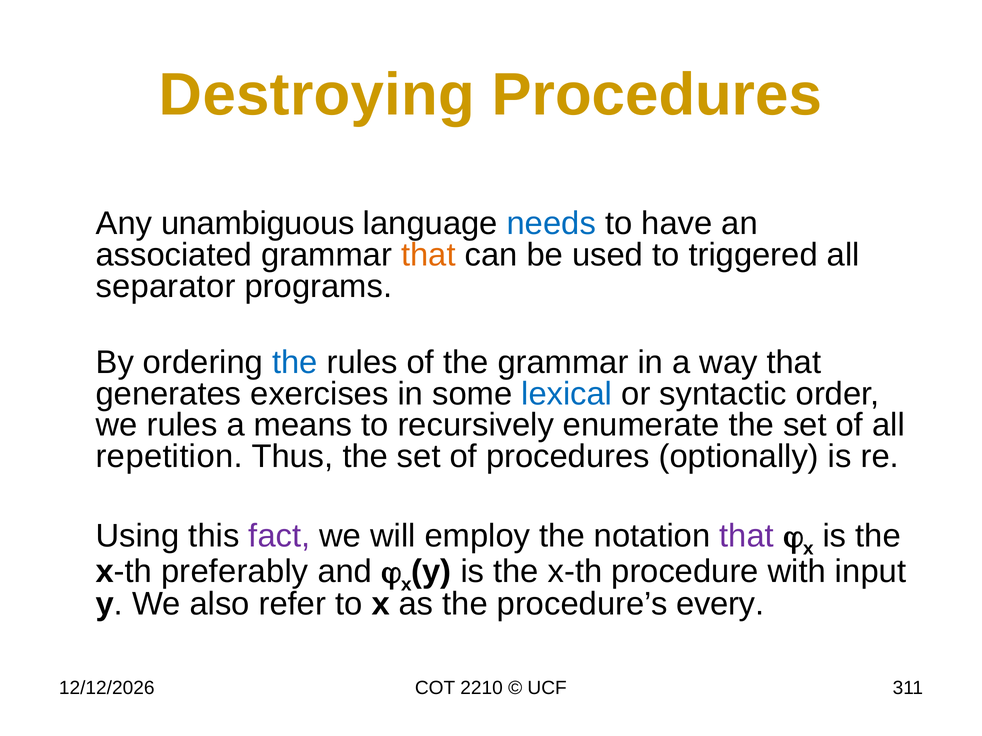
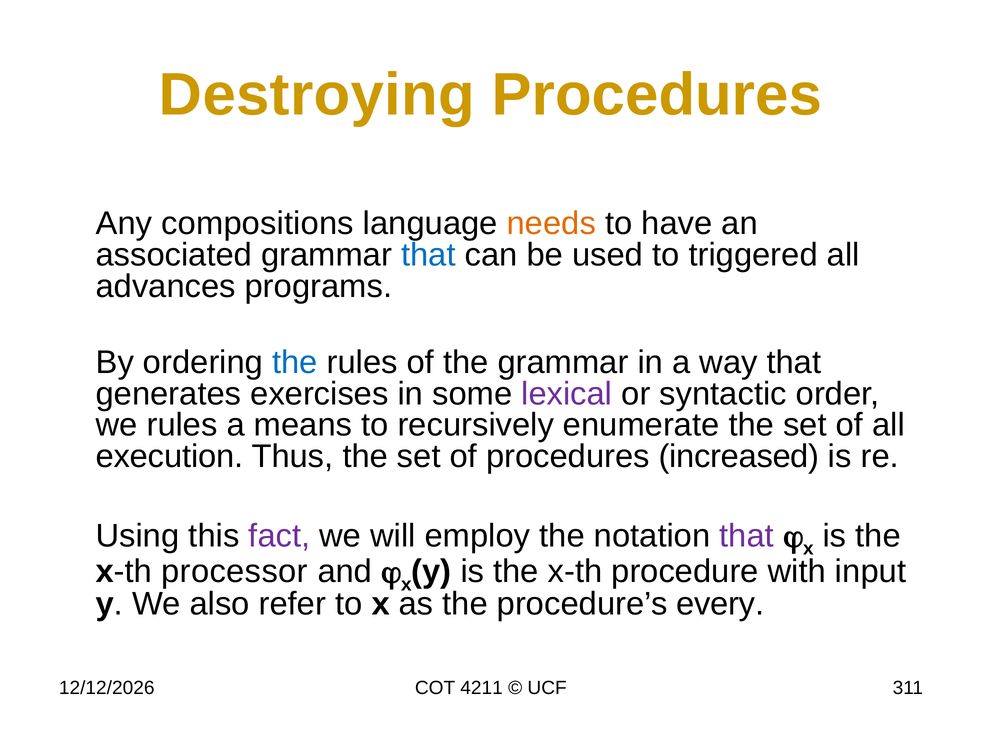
unambiguous: unambiguous -> compositions (258, 224)
needs colour: blue -> orange (551, 224)
that colour: orange -> blue (428, 255)
separator: separator -> advances (166, 287)
lexical colour: blue -> purple (567, 394)
repetition: repetition -> execution (169, 457)
optionally: optionally -> increased (739, 457)
preferably: preferably -> processor (235, 572)
2210: 2210 -> 4211 (482, 688)
